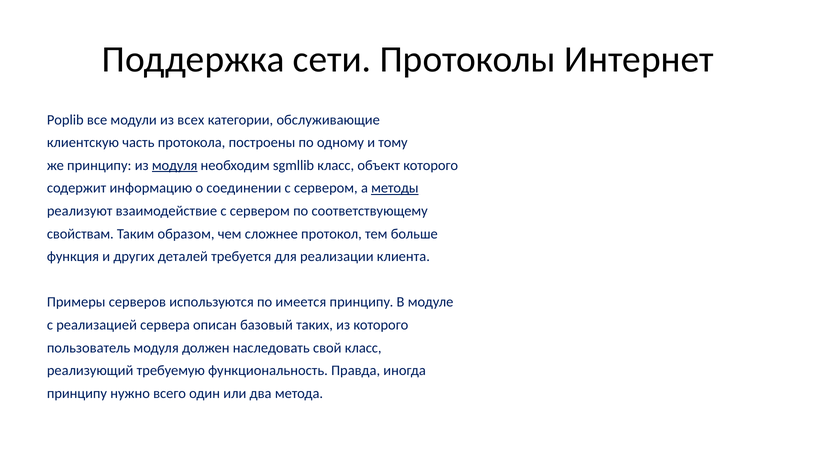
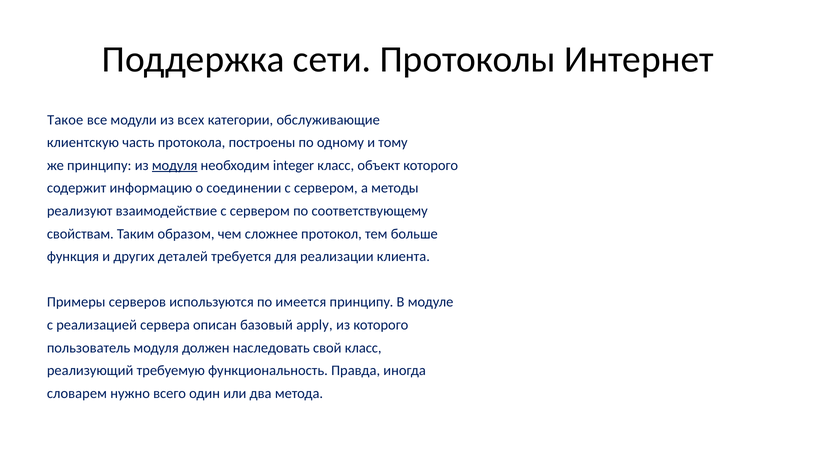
Poplib: Poplib -> Такое (65, 120)
sgmllib: sgmllib -> integer (294, 165)
методы underline: present -> none (395, 188)
таких: таких -> apply (314, 325)
принципу: принципу -> словарем (77, 393)
